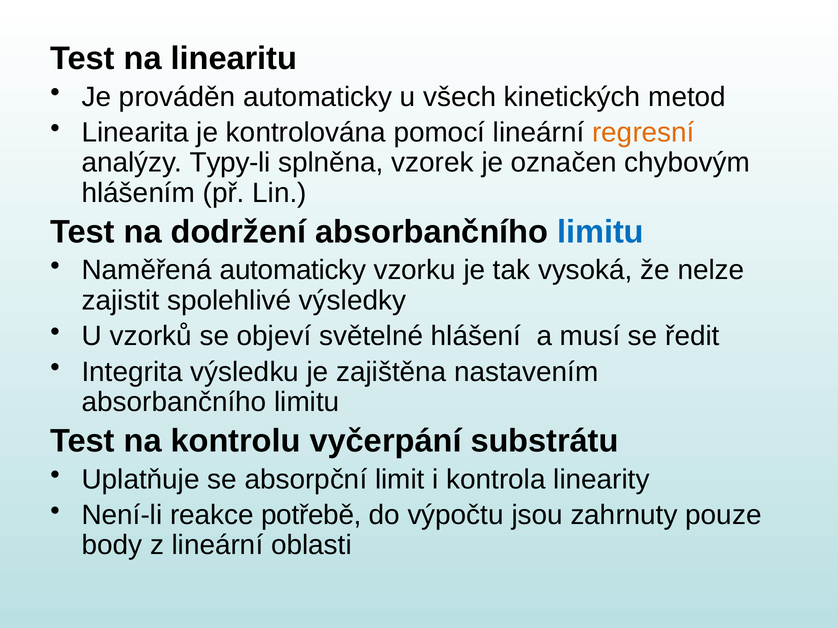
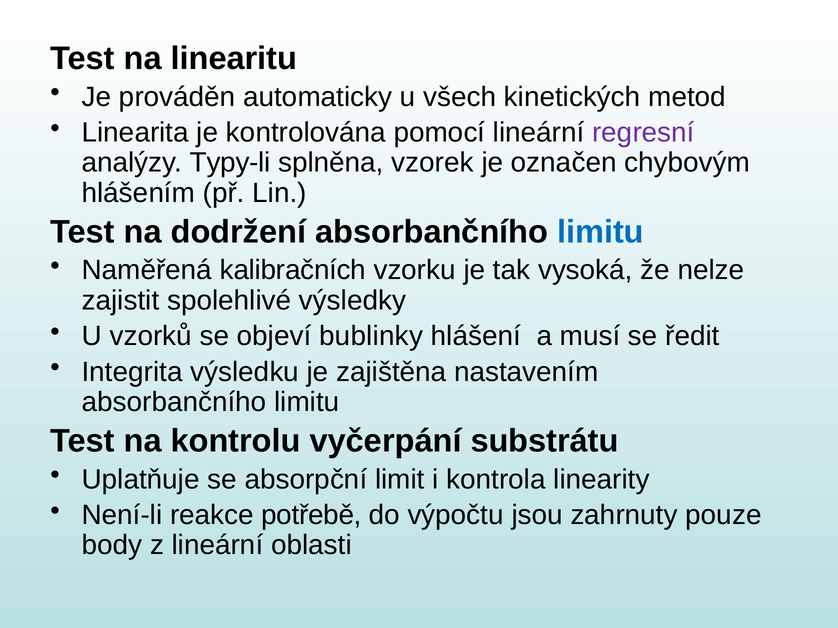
regresní colour: orange -> purple (643, 133)
Naměřená automaticky: automaticky -> kalibračních (293, 270)
světelné: světelné -> bublinky (371, 336)
